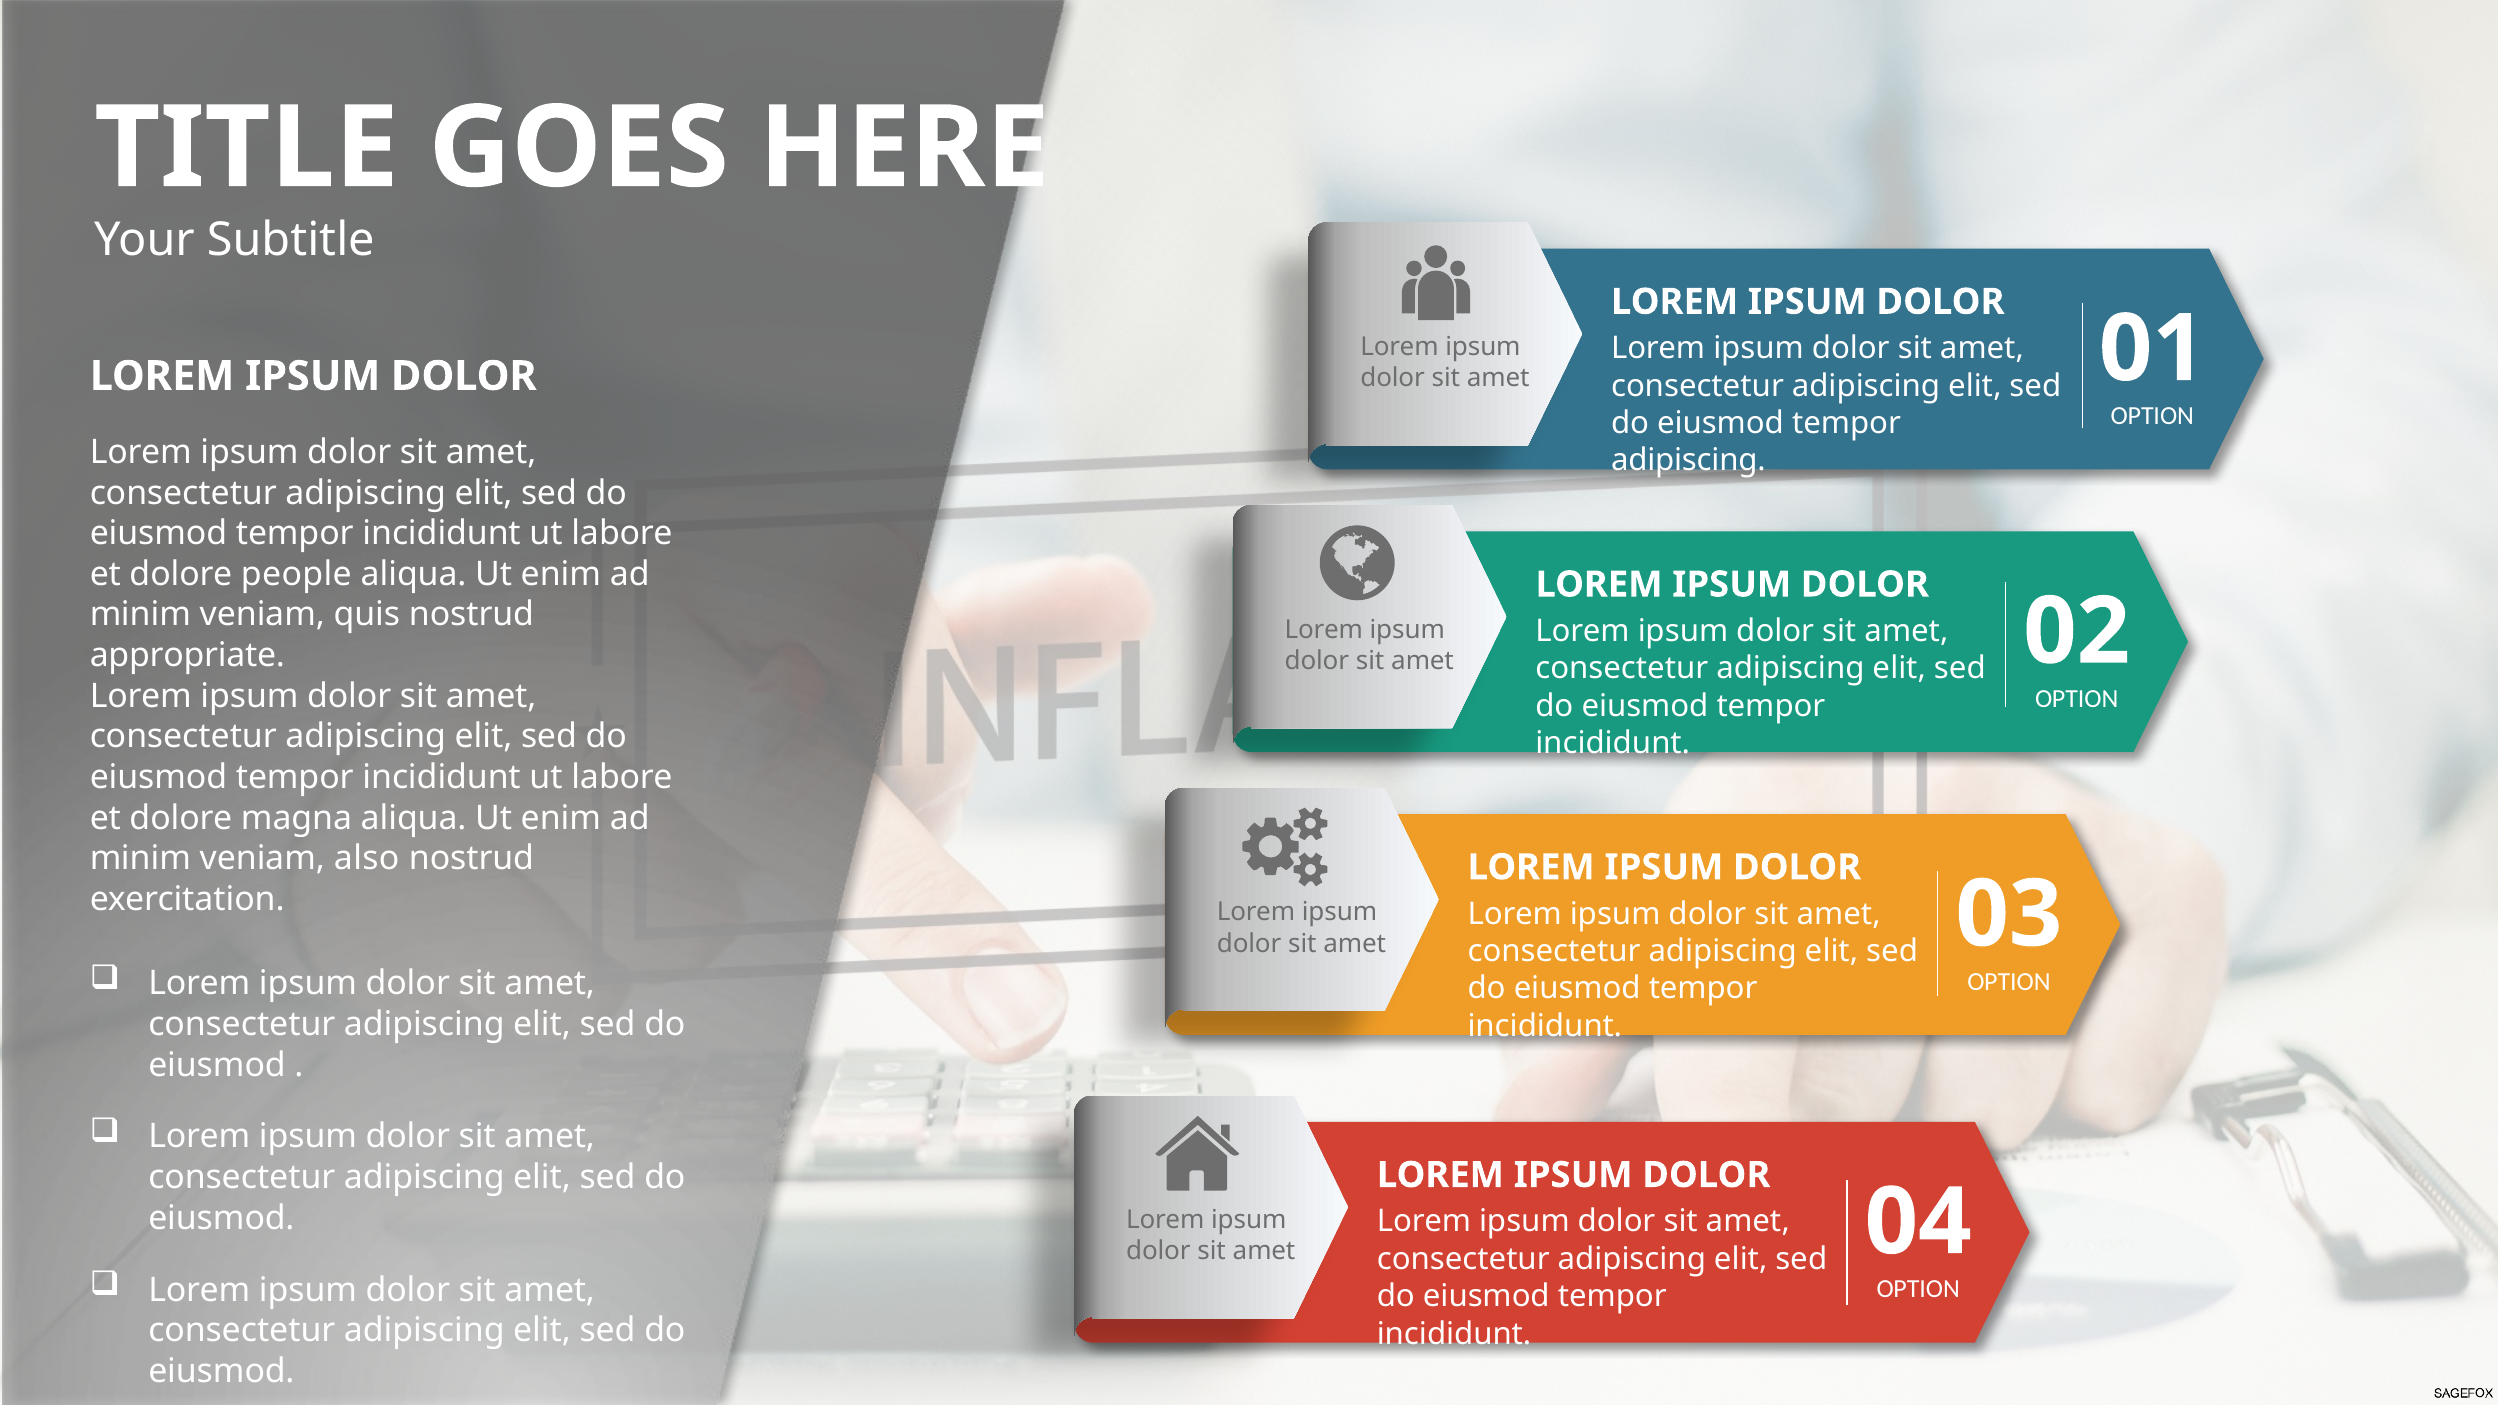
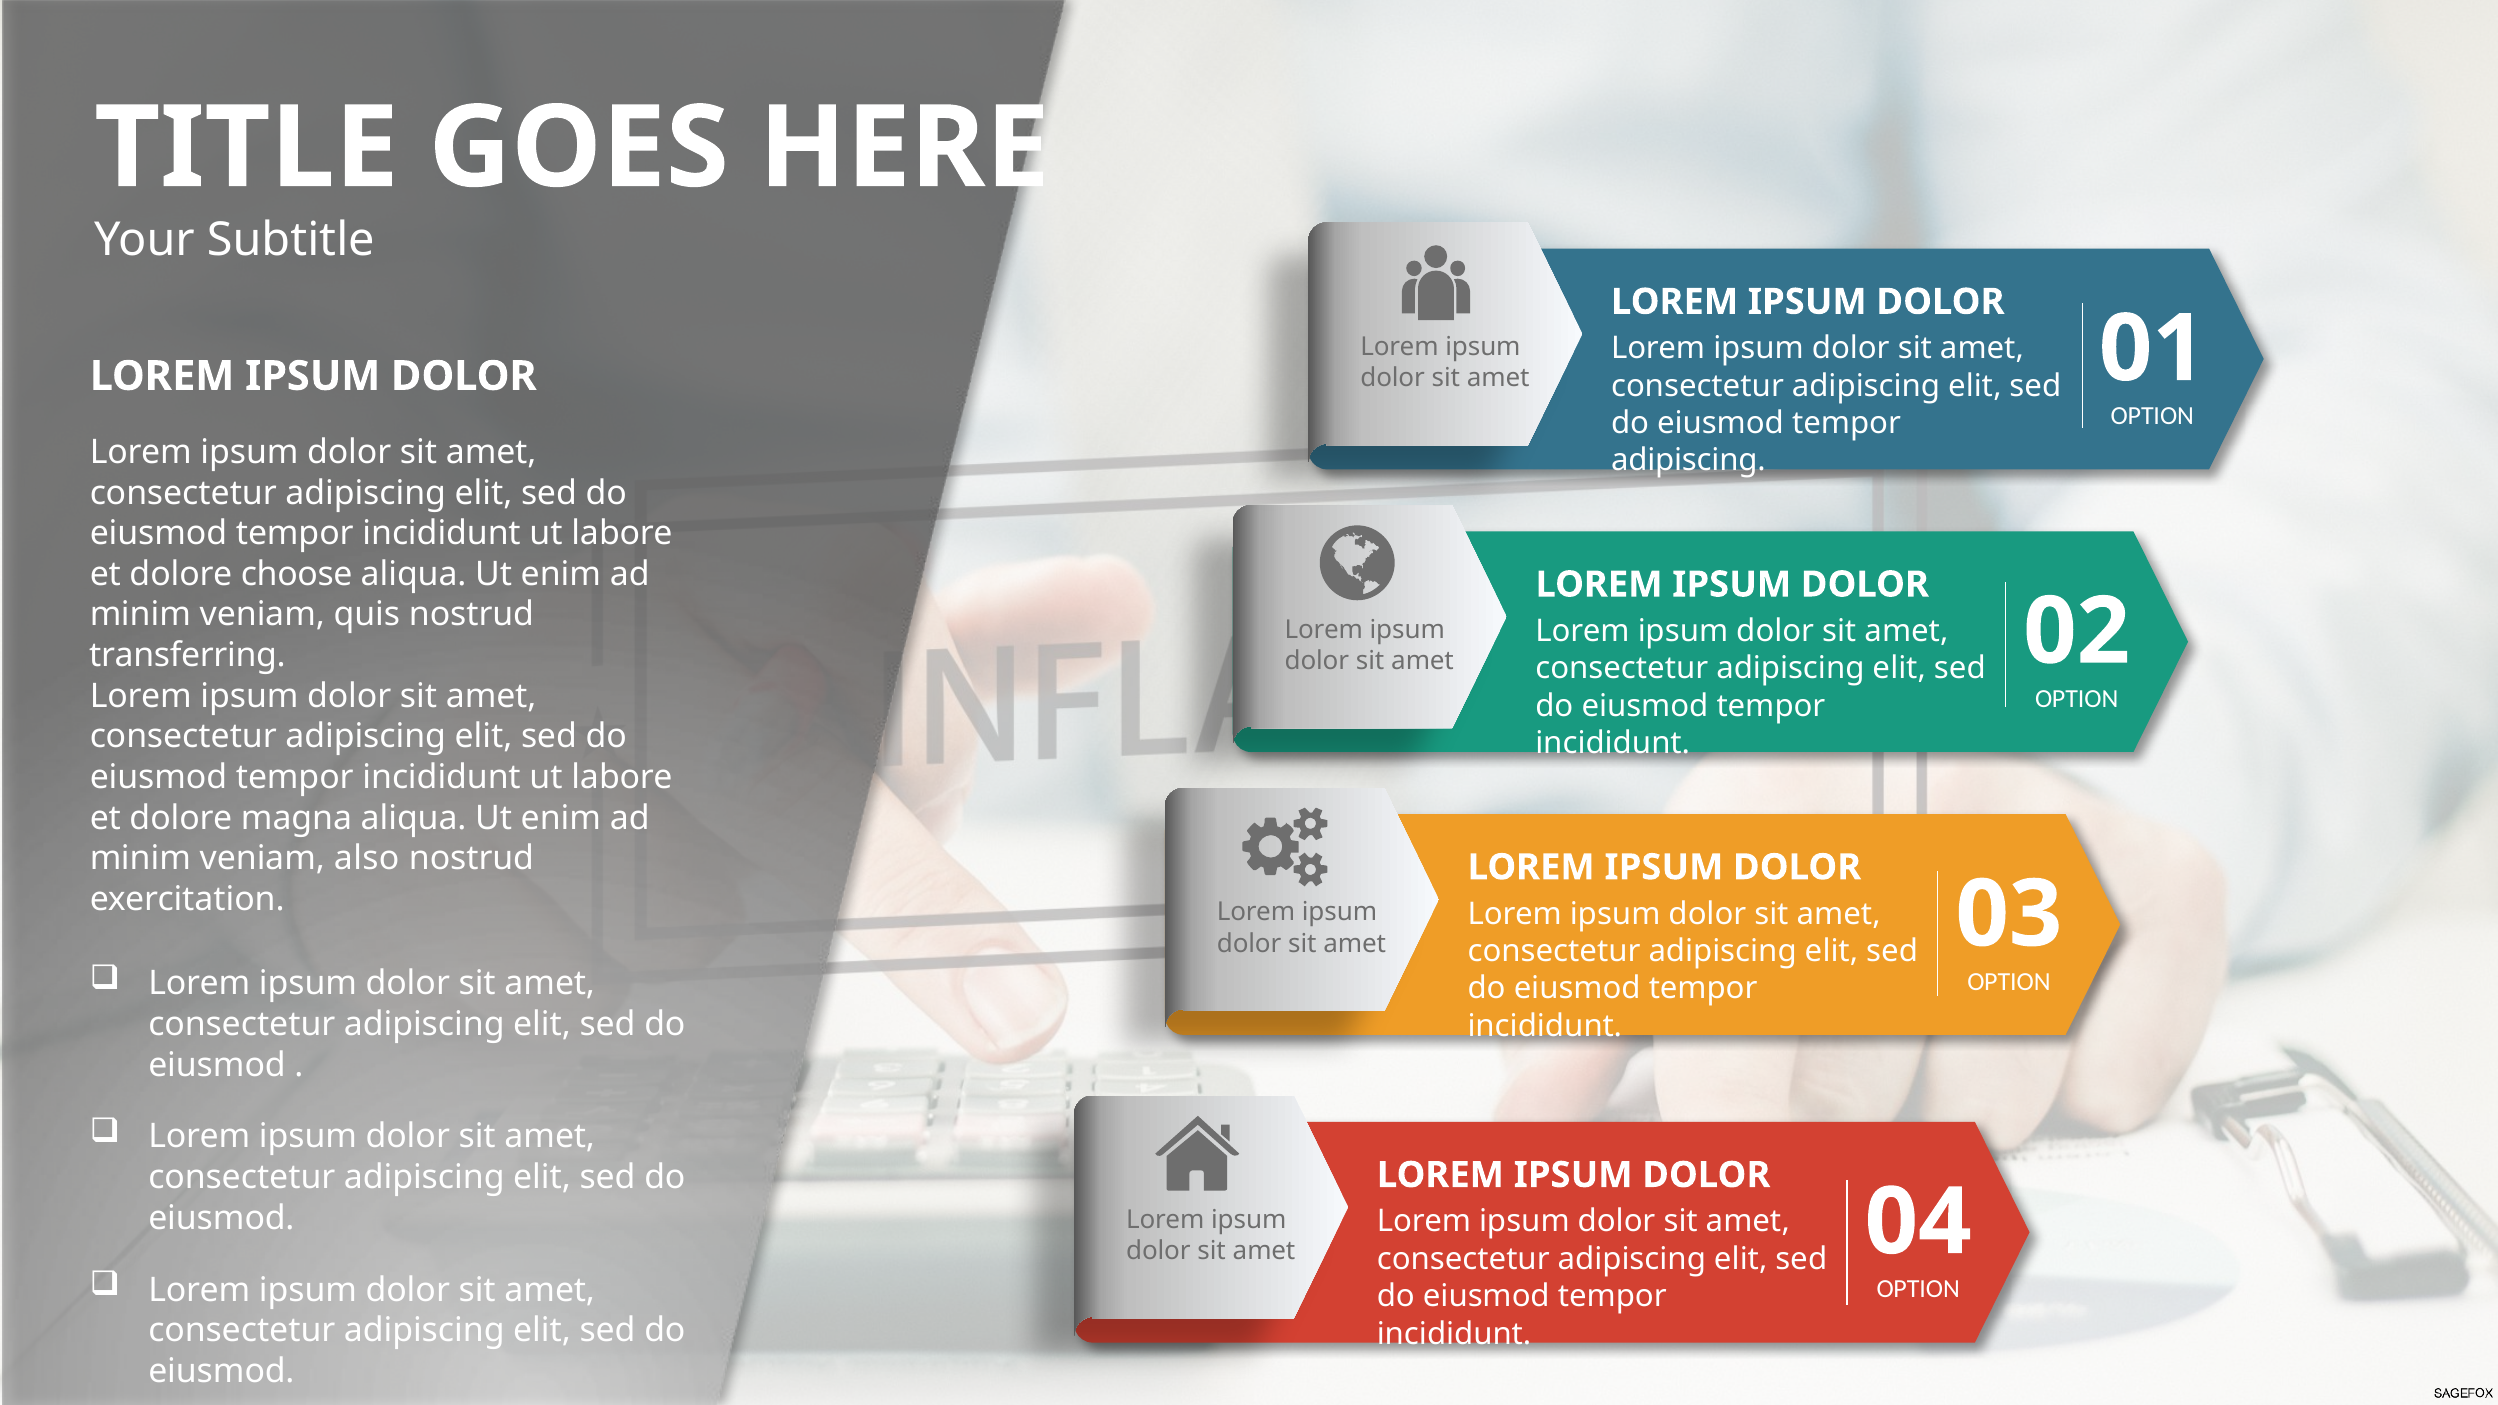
people: people -> choose (297, 574)
appropriate: appropriate -> transferring (187, 655)
